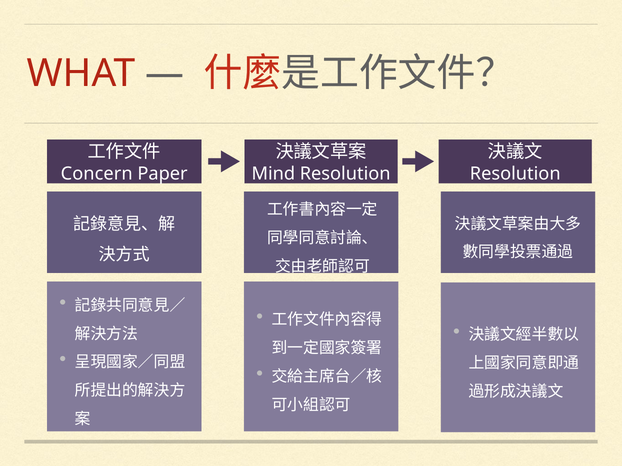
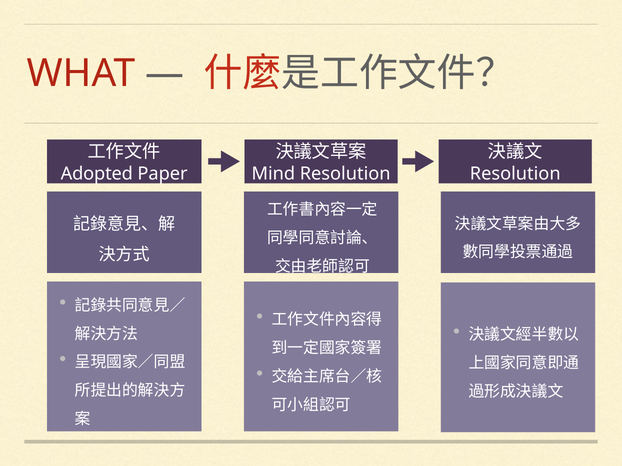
Concern: Concern -> Adopted (97, 174)
